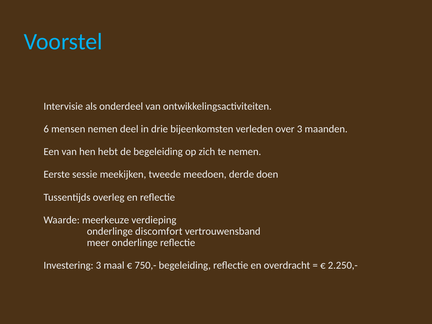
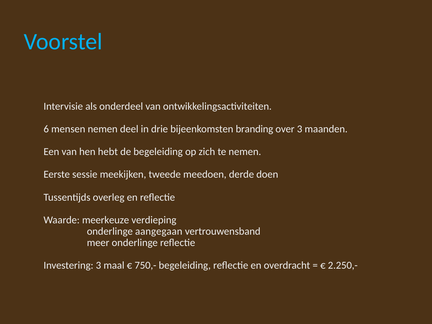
verleden: verleden -> branding (254, 129)
discomfort: discomfort -> aangegaan (159, 231)
